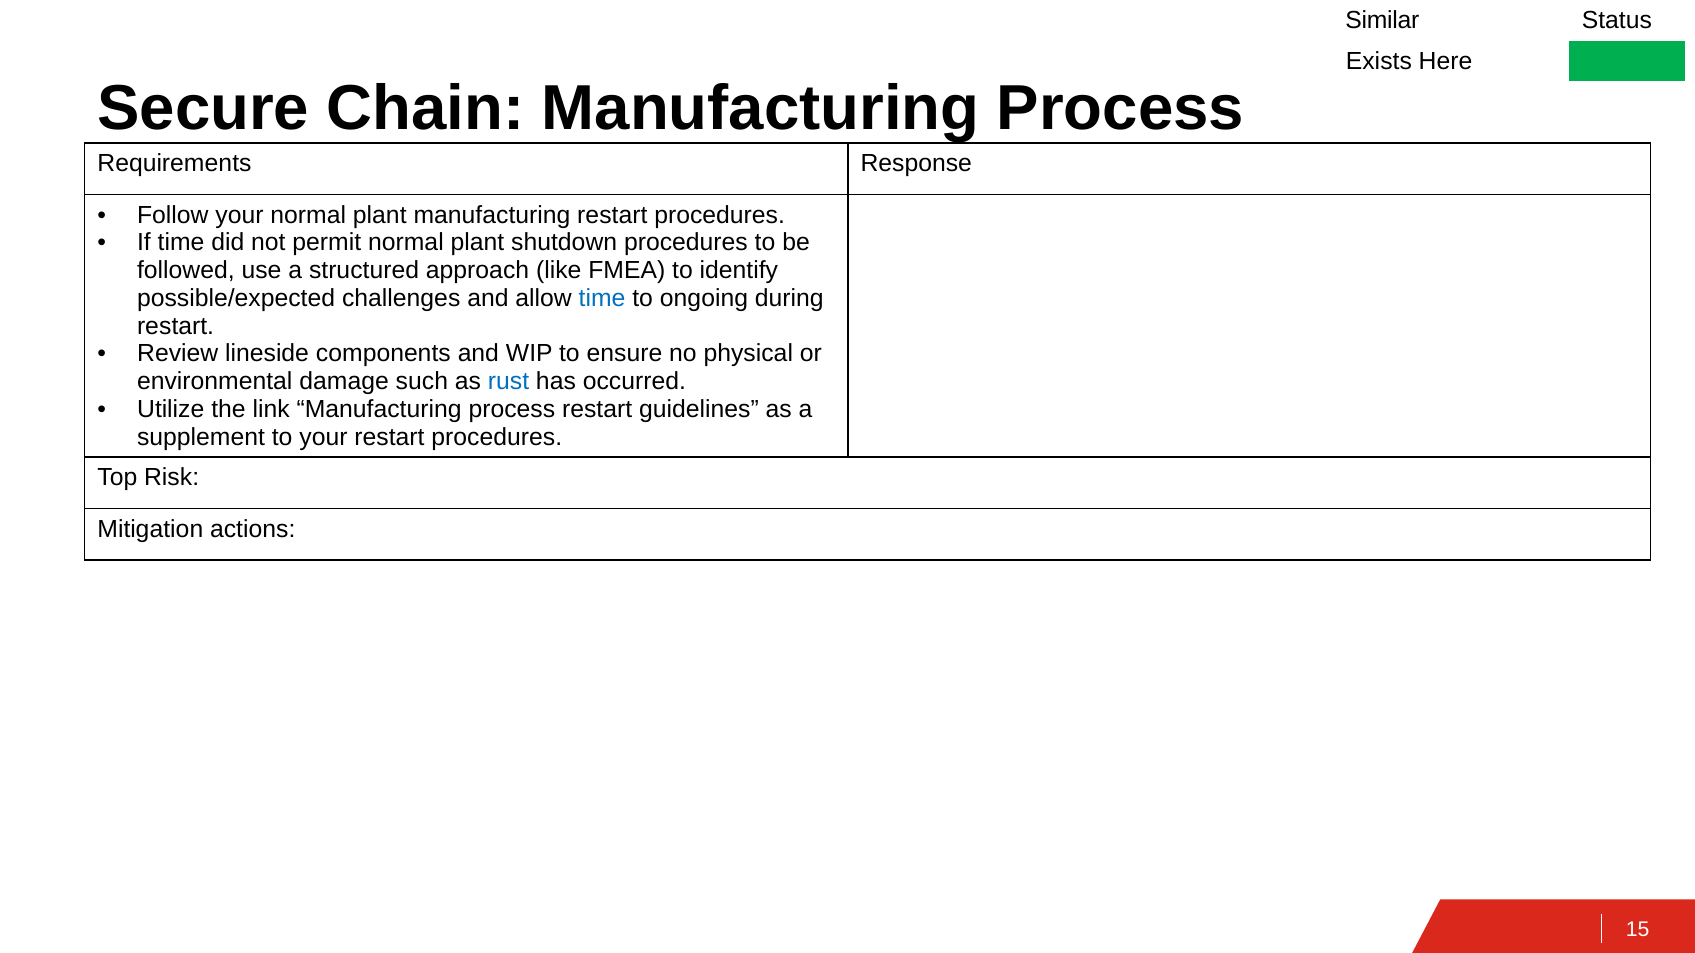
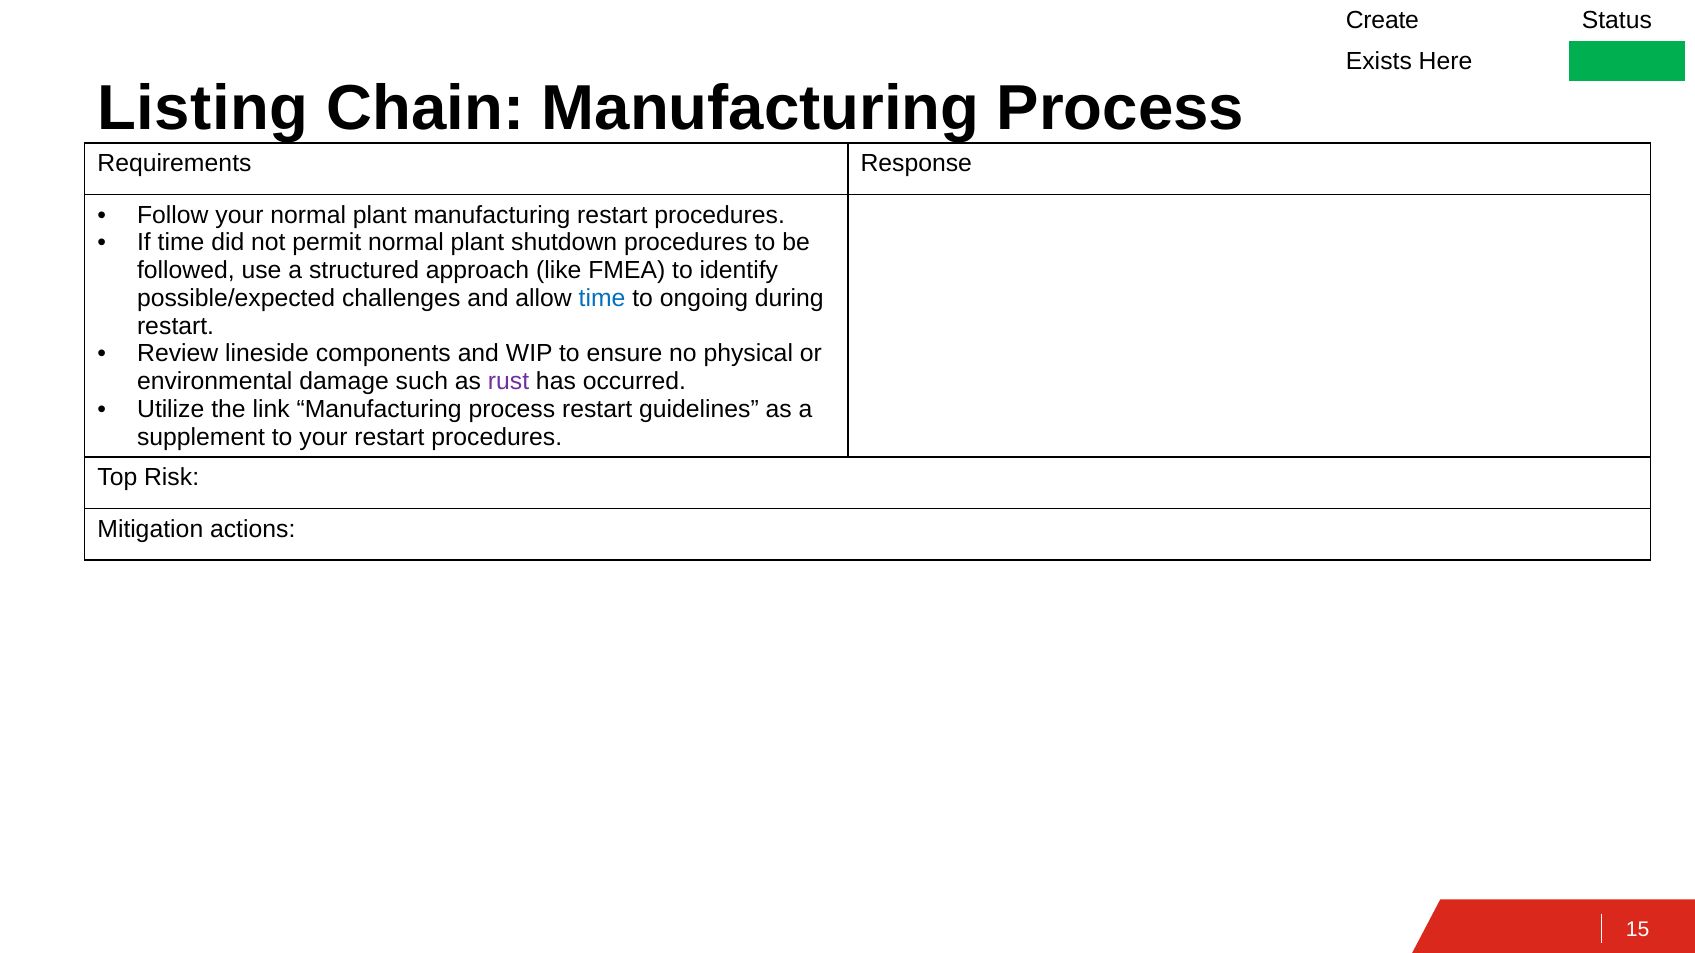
Similar: Similar -> Create (1382, 21)
Secure: Secure -> Listing (203, 108)
rust colour: blue -> purple (509, 382)
